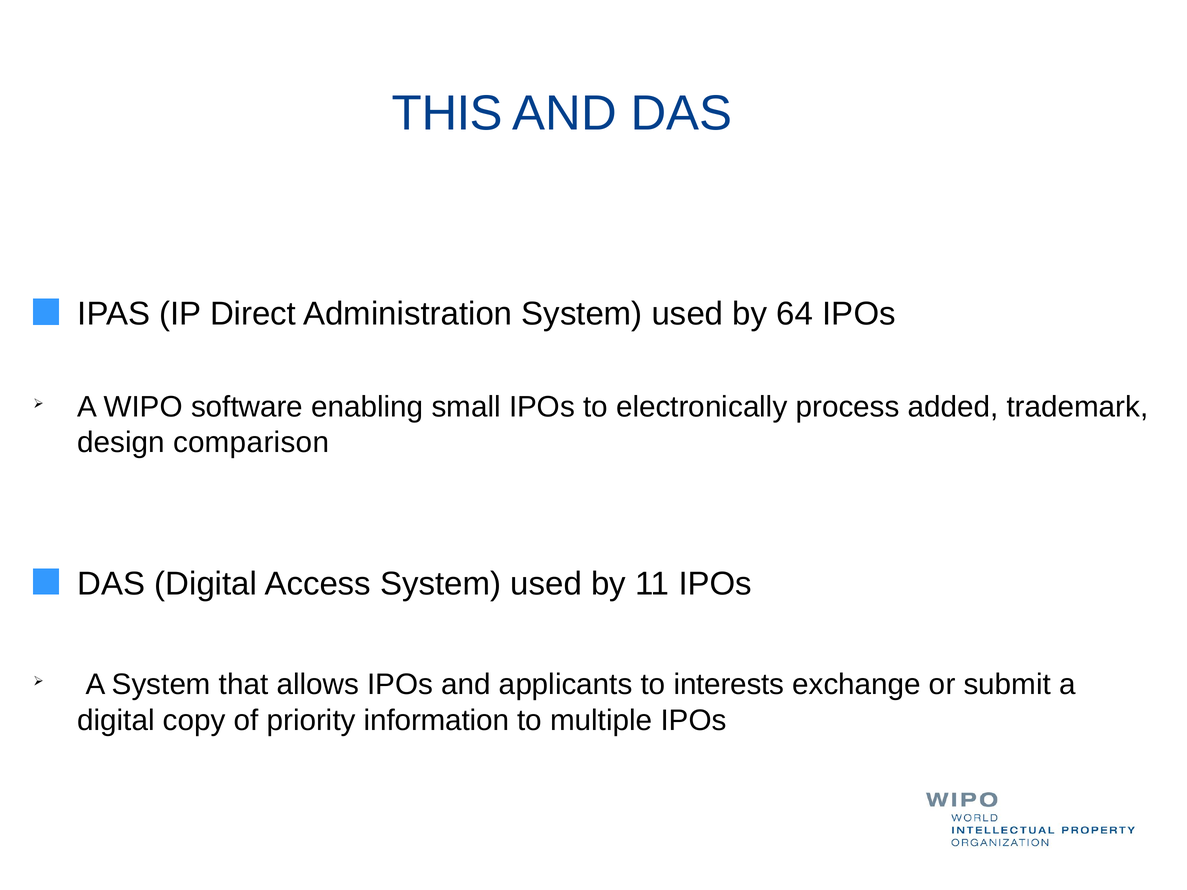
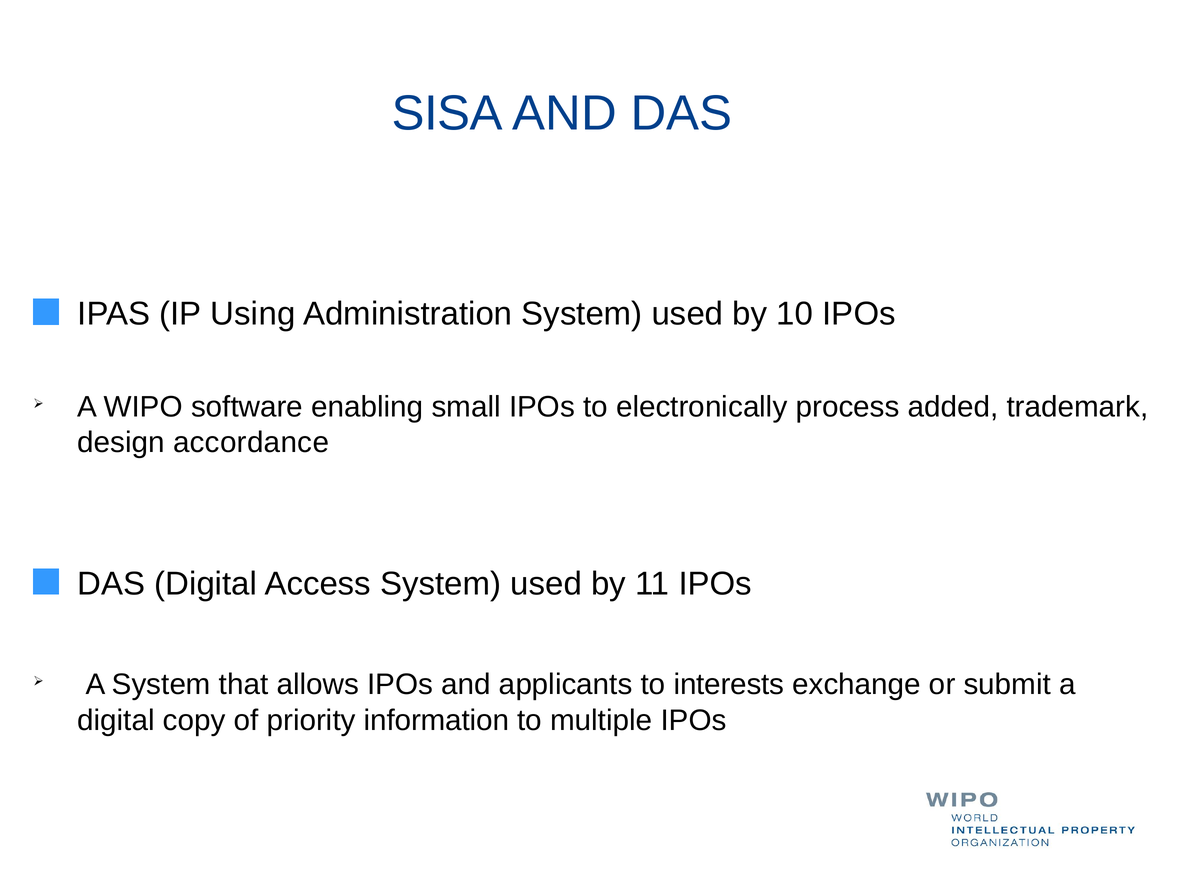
THIS: THIS -> SISA (447, 113)
Direct: Direct -> Using (253, 314)
64: 64 -> 10 (795, 314)
comparison: comparison -> accordance (251, 443)
